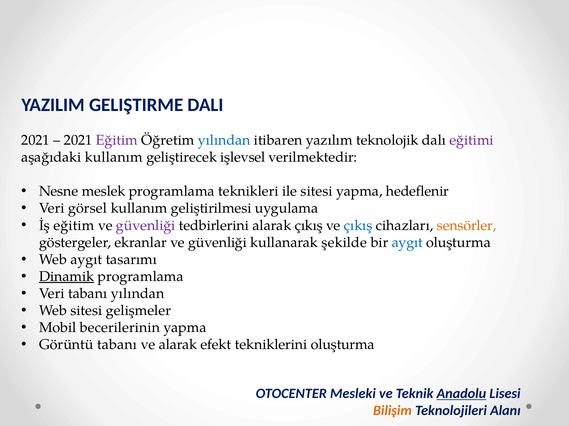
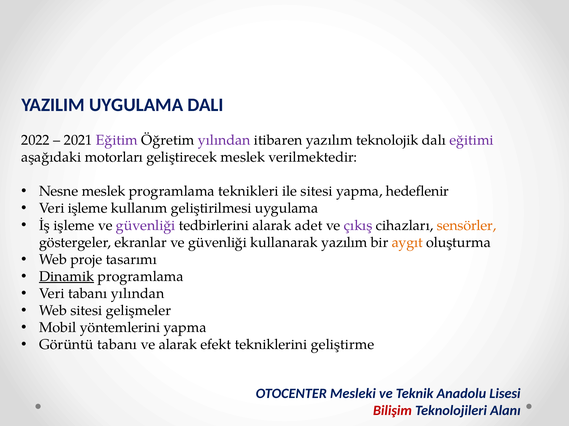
YAZILIM GELIŞTIRME: GELIŞTIRME -> UYGULAMA (136, 105)
2021: 2021 -> 2022 (35, 140)
yılından colour: blue -> purple (224, 140)
aşağıdaki kullanım: kullanım -> motorları (114, 157)
geliştirecek işlevsel: işlevsel -> meslek (243, 157)
Veri görsel: görsel -> işleme (88, 209)
İş eğitim: eğitim -> işleme (74, 226)
alarak çıkış: çıkış -> adet (309, 226)
çıkış colour: blue -> purple (358, 226)
kullanarak şekilde: şekilde -> yazılım (344, 243)
aygıt colour: blue -> orange (407, 243)
Web aygıt: aygıt -> proje (86, 260)
becerilerinin: becerilerinin -> yöntemlerini (120, 328)
tekniklerini oluşturma: oluşturma -> geliştirme (343, 345)
Anadolu underline: present -> none (461, 394)
Bilişim colour: orange -> red (392, 411)
